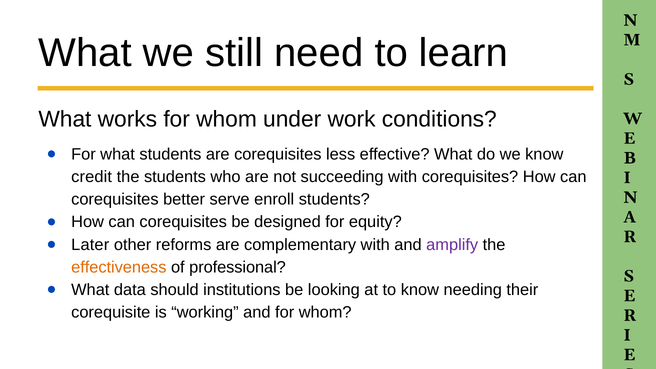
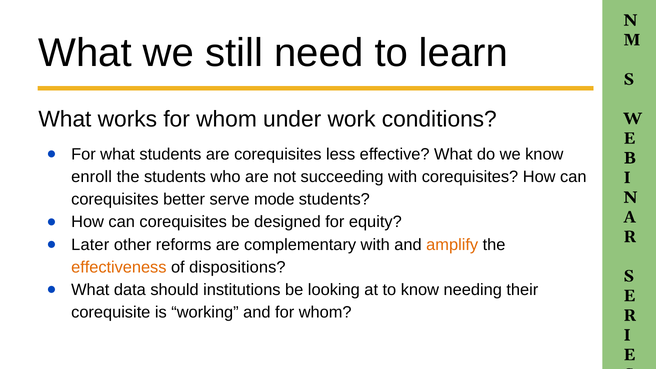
credit: credit -> enroll (92, 177)
enroll: enroll -> mode (274, 199)
amplify colour: purple -> orange (452, 245)
professional: professional -> dispositions (237, 267)
